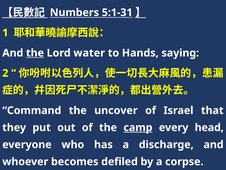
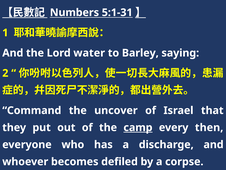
the underline: present -> none (35, 53)
Hands: Hands -> Barley (140, 53)
head: head -> then (209, 127)
